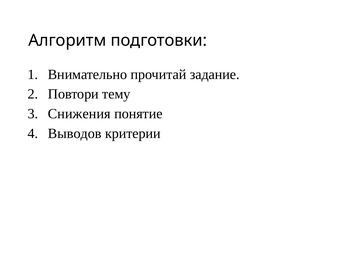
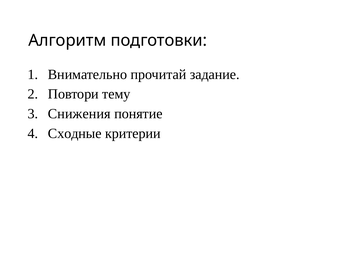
Выводов: Выводов -> Сходные (75, 133)
